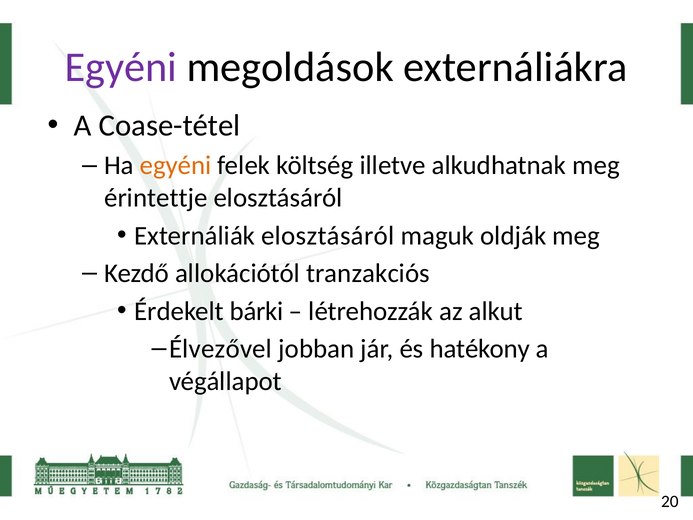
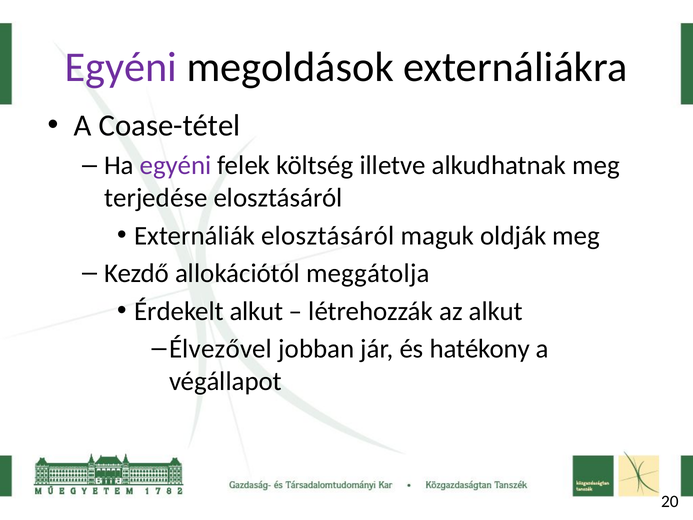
egyéni colour: orange -> purple (176, 166)
érintettje: érintettje -> terjedése (156, 198)
tranzakciós: tranzakciós -> meggátolja (368, 273)
Érdekelt bárki: bárki -> alkut (257, 311)
